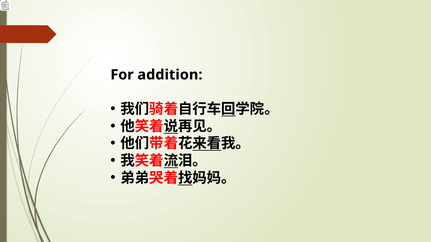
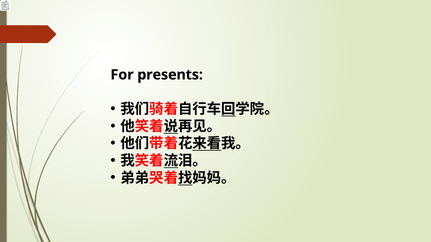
addition: addition -> presents (170, 75)
